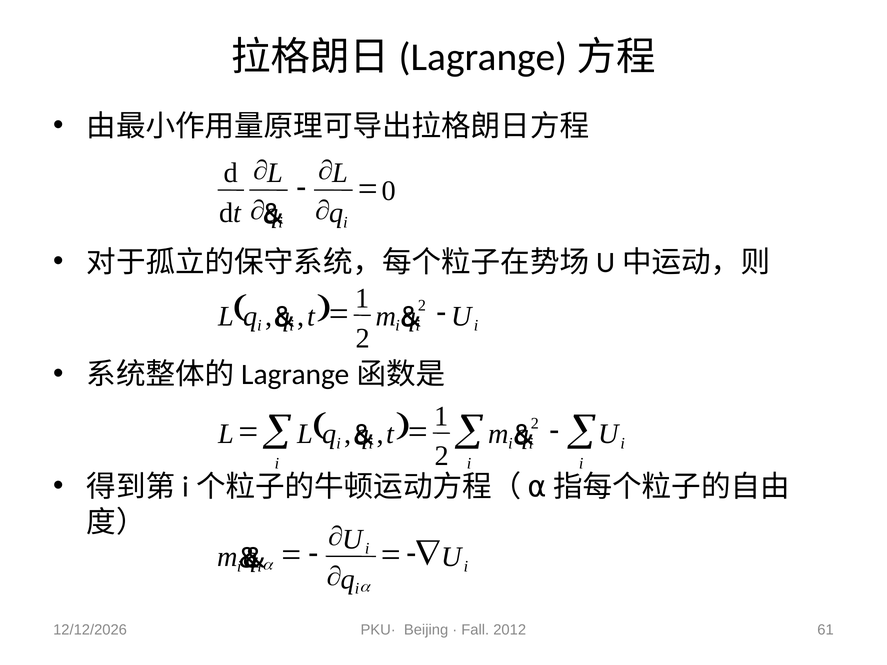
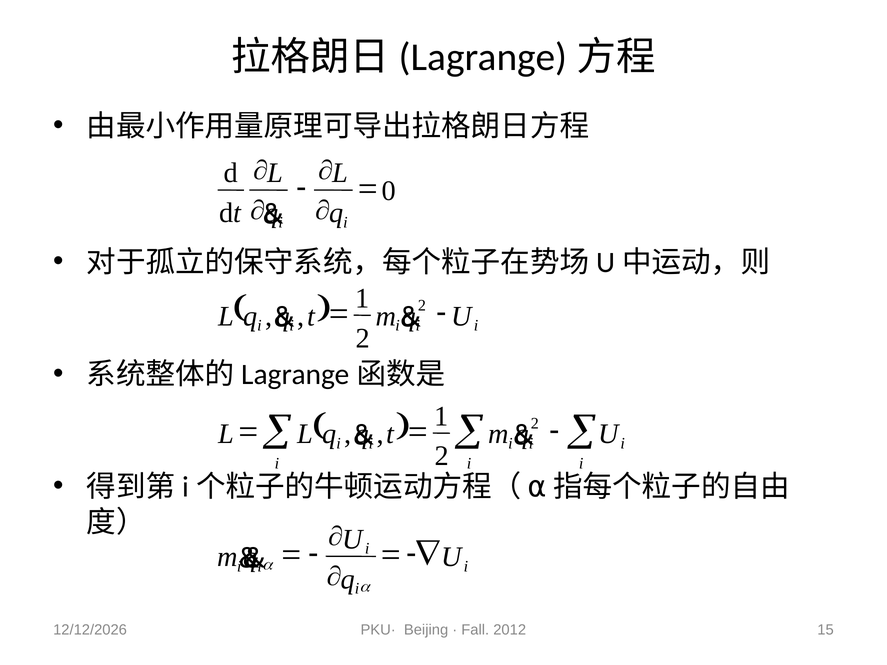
61: 61 -> 15 (826, 630)
